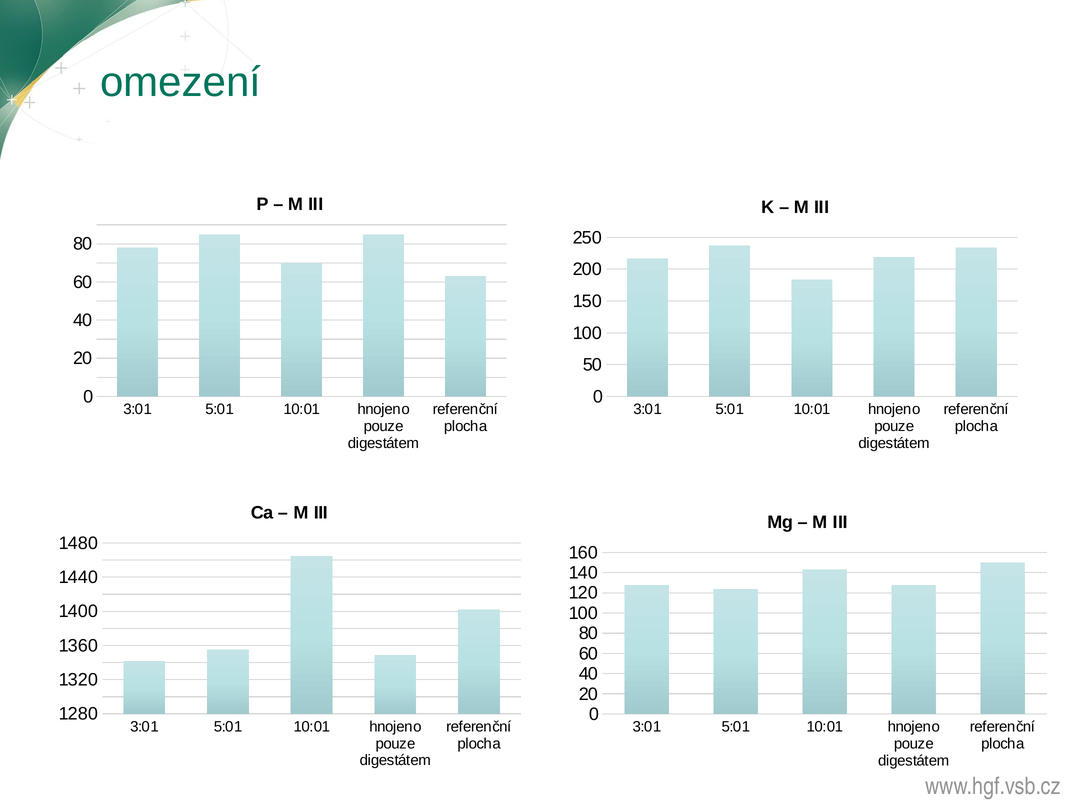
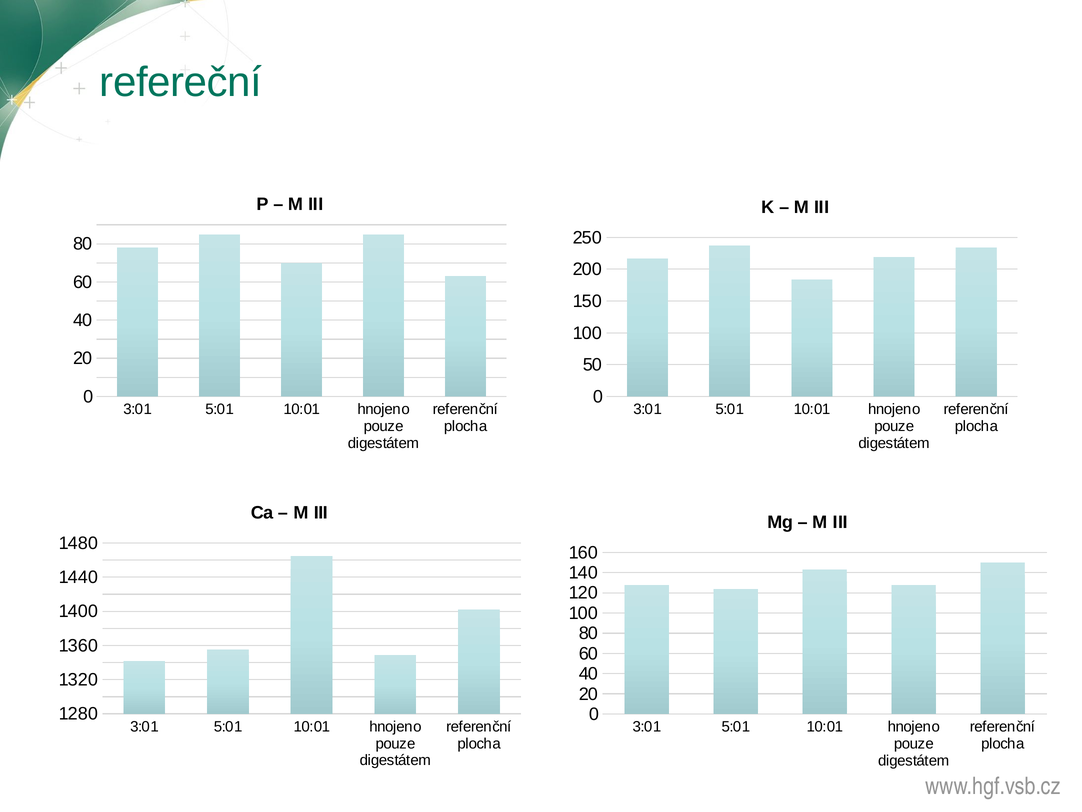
omezení: omezení -> refereční (181, 82)
